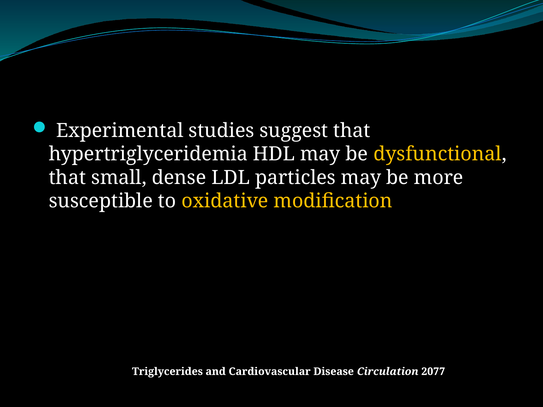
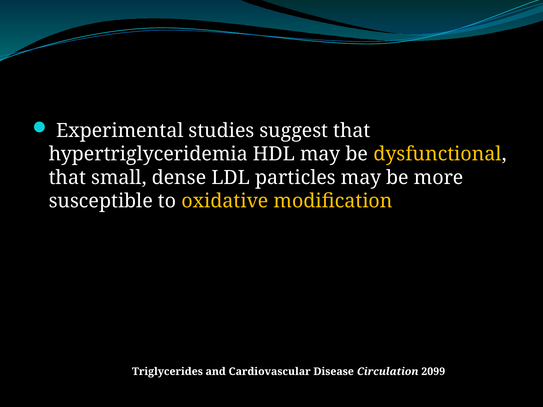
2077: 2077 -> 2099 (433, 372)
